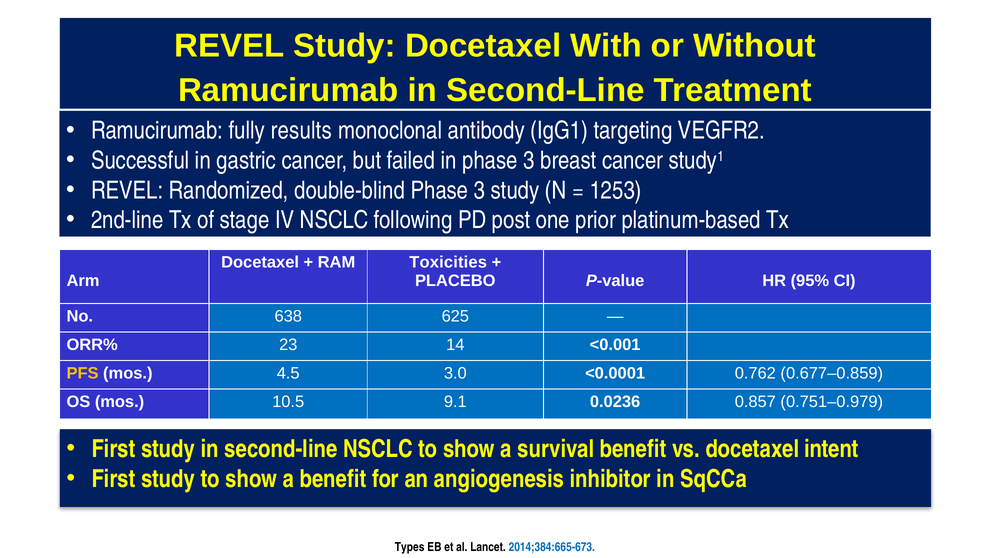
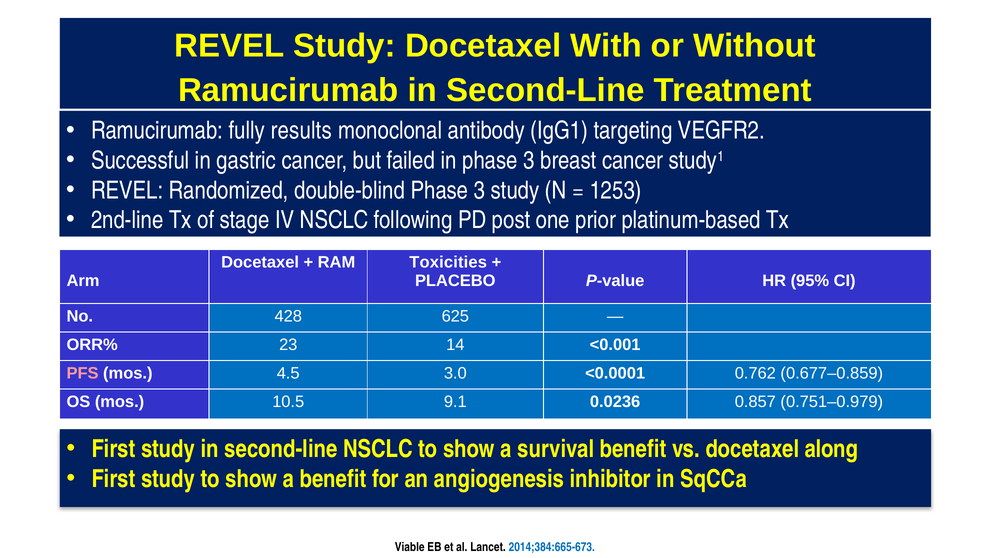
638: 638 -> 428 (288, 316)
PFS colour: yellow -> pink (83, 373)
intent: intent -> along (831, 449)
Types: Types -> Viable (410, 547)
